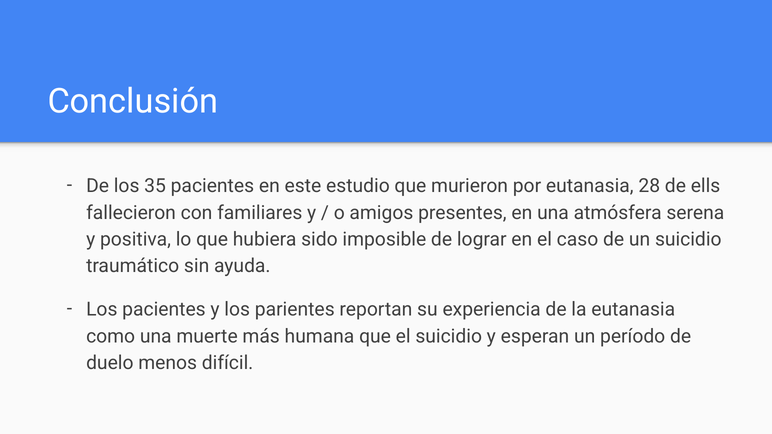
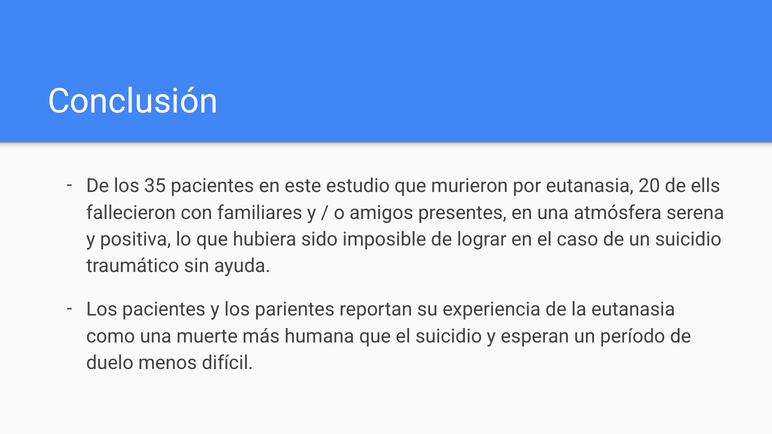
28: 28 -> 20 (649, 186)
